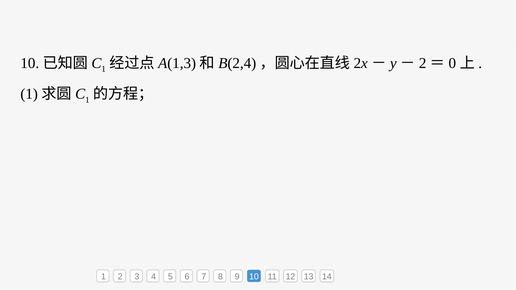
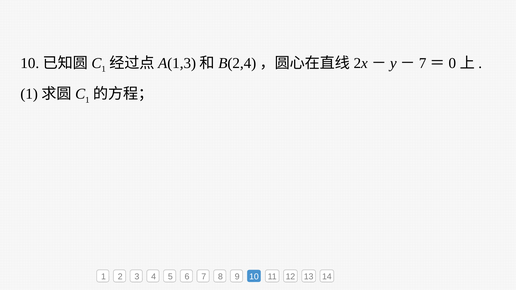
2: 2 -> 7 (423, 63)
